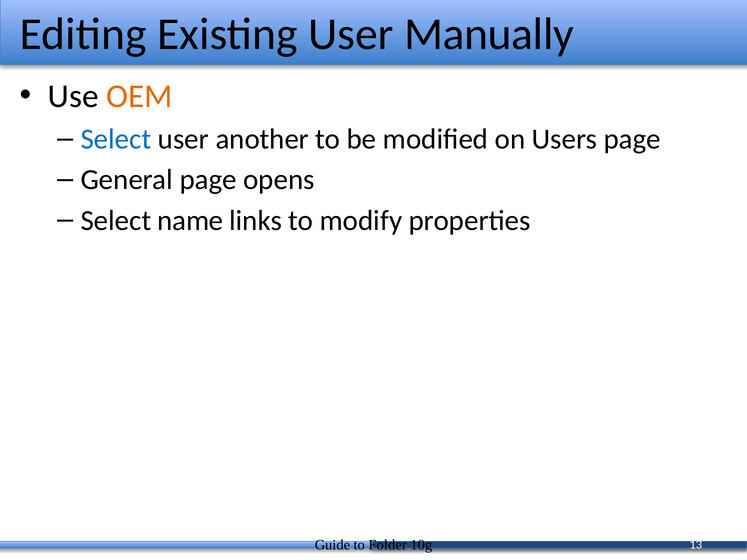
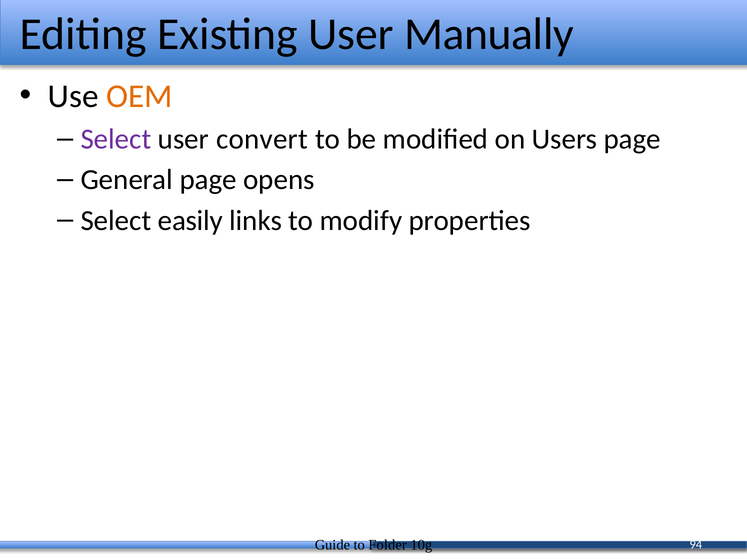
Select colour: blue -> purple (116, 139)
another: another -> convert (262, 139)
name: name -> easily (190, 221)
13: 13 -> 94 (696, 545)
